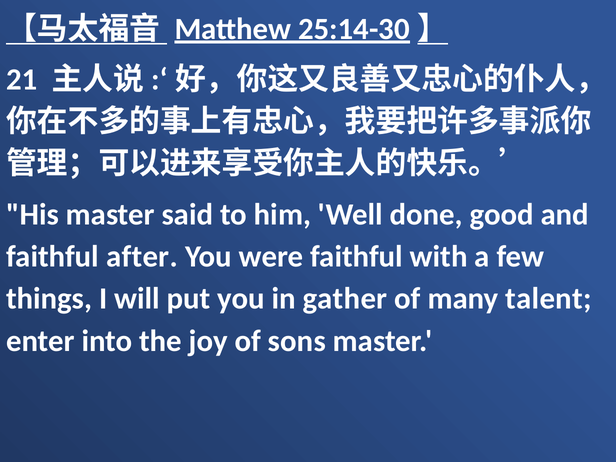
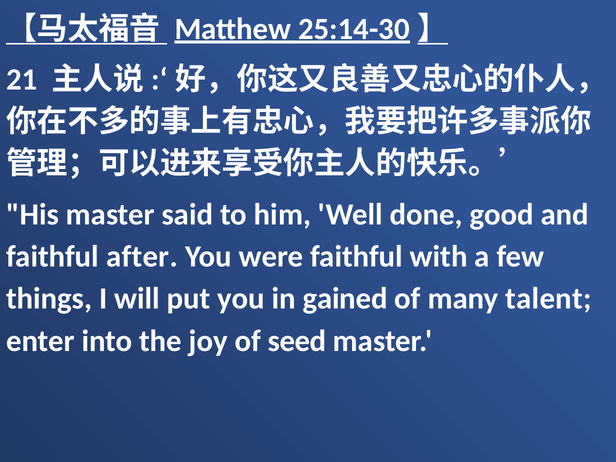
gather: gather -> gained (345, 299)
sons: sons -> seed (297, 341)
